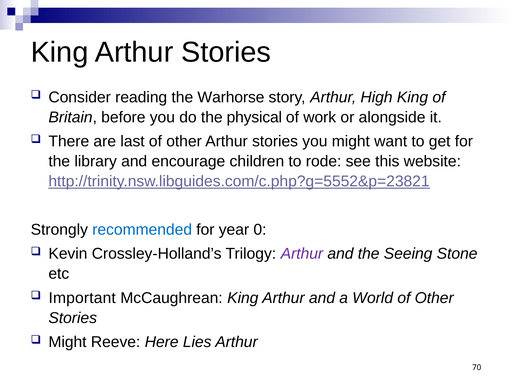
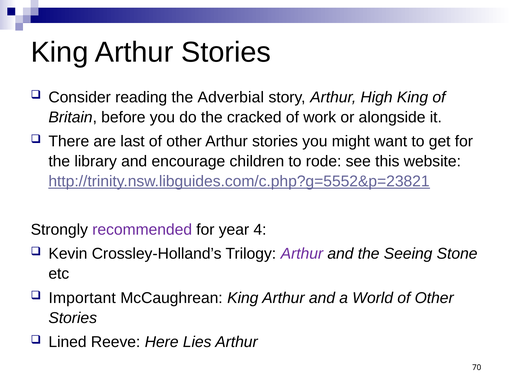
Warhorse: Warhorse -> Adverbial (231, 97)
physical: physical -> cracked (254, 117)
recommended colour: blue -> purple (142, 230)
0: 0 -> 4 (260, 230)
Might: Might -> Lined (68, 342)
